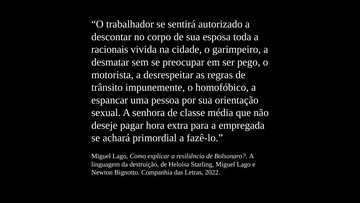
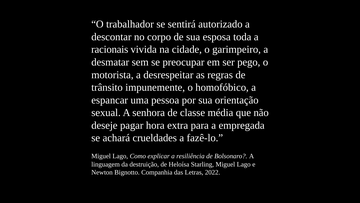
primordial: primordial -> crueldades (155, 138)
